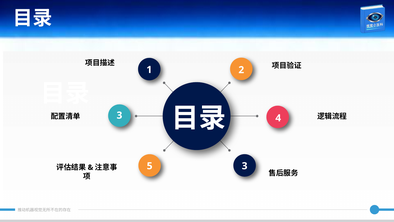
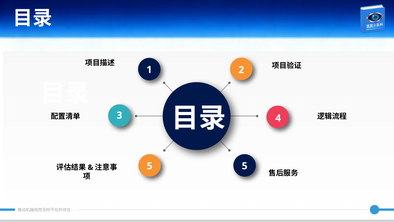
5 3: 3 -> 5 (245, 166)
